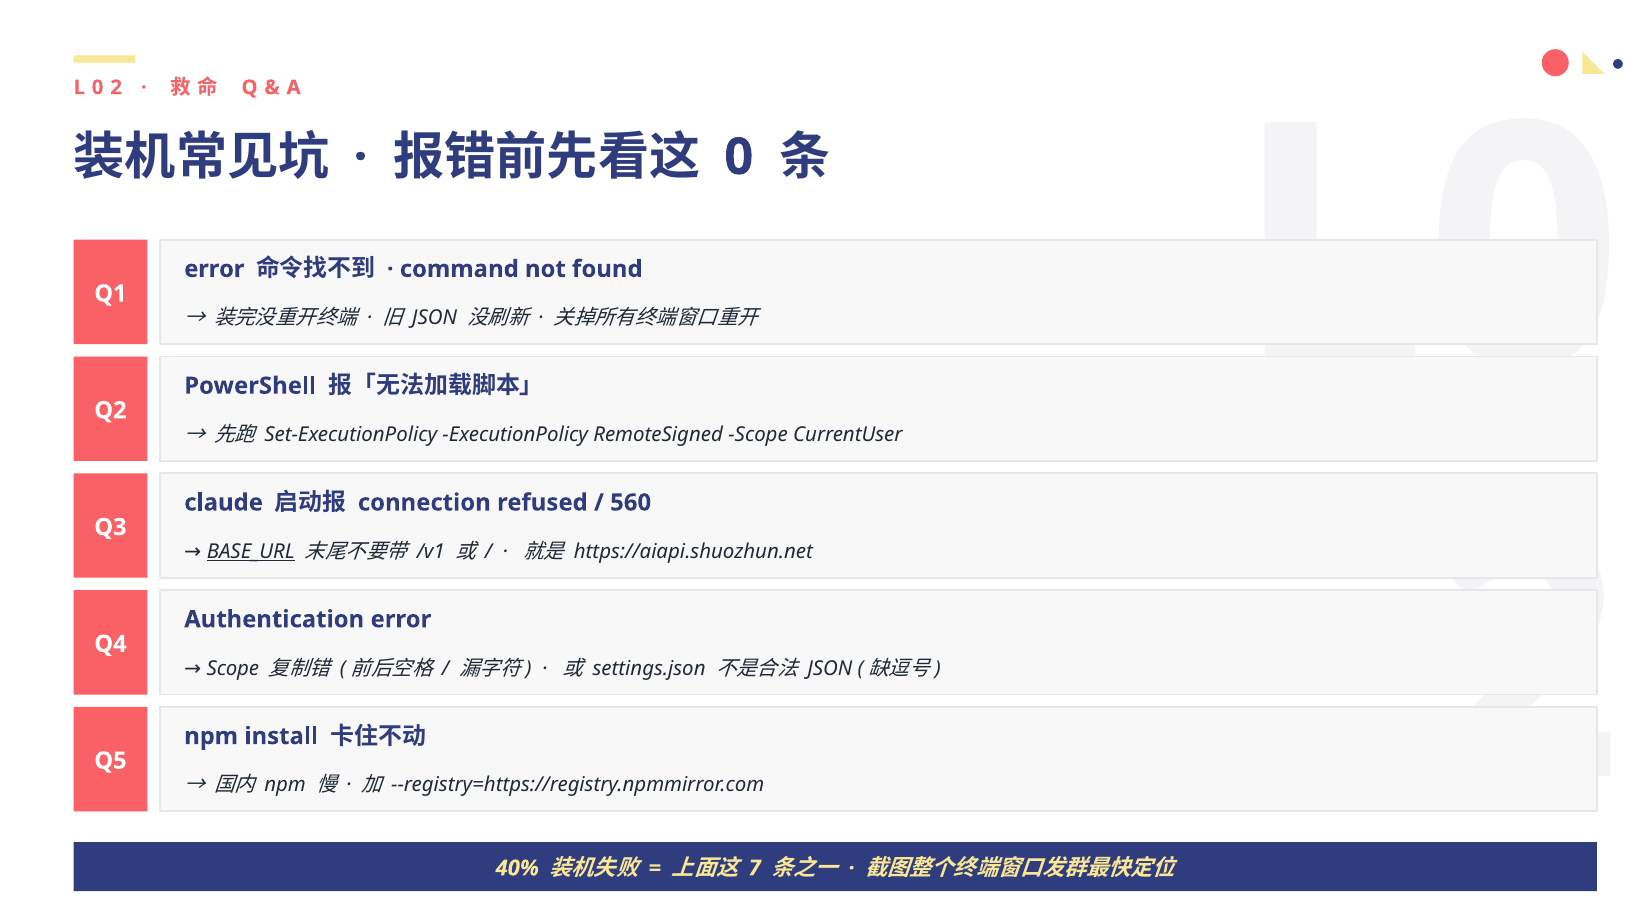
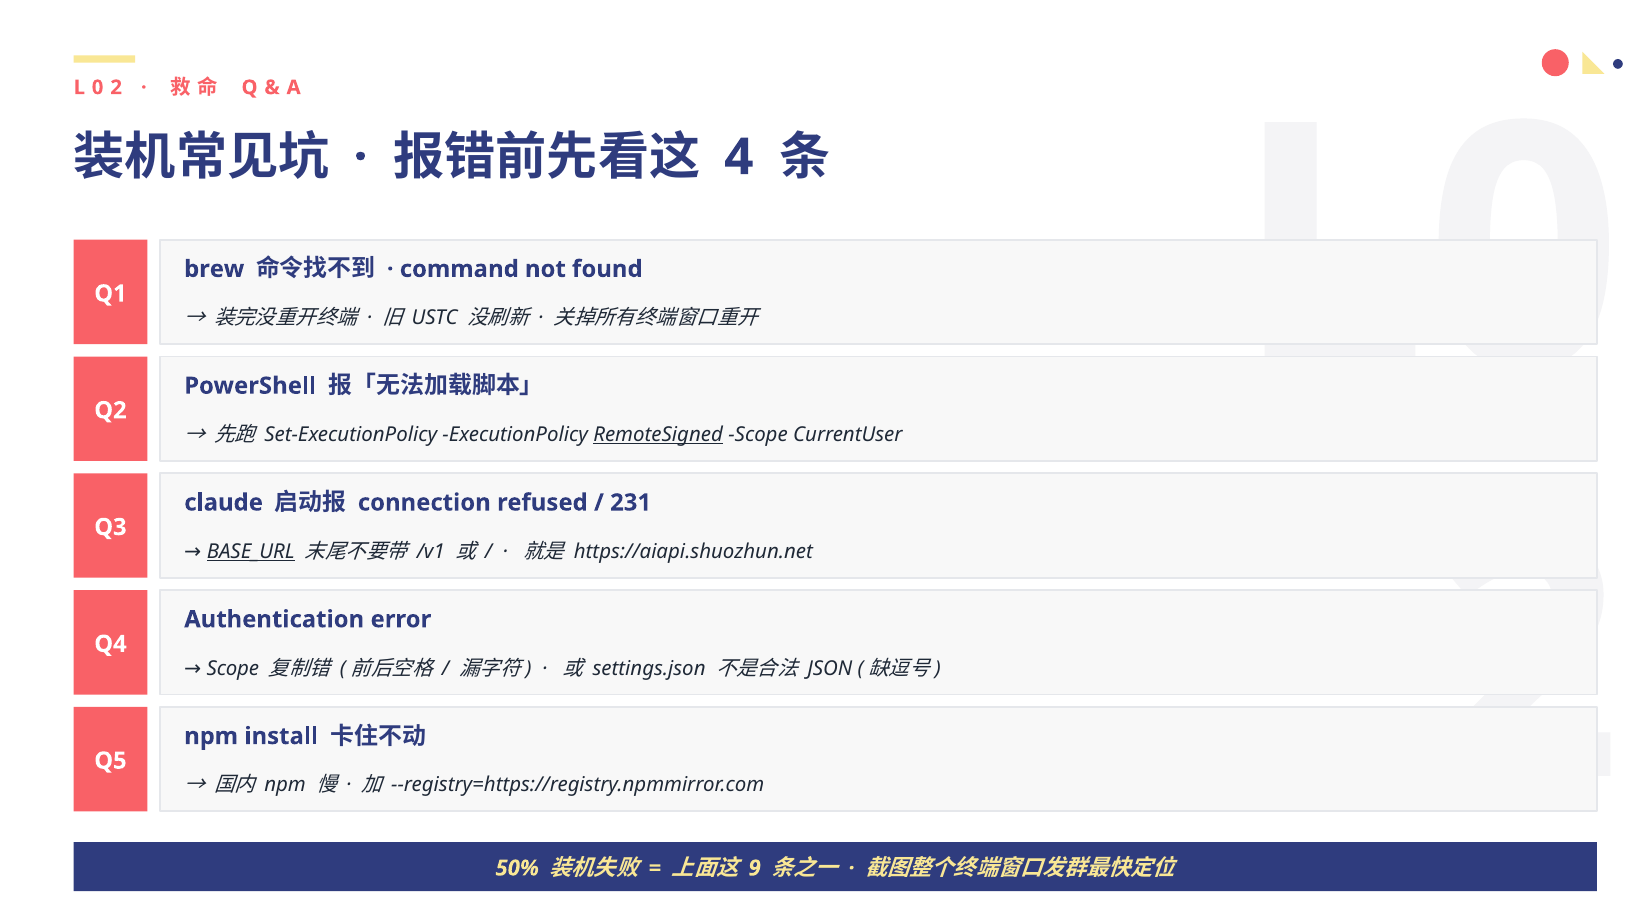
0: 0 -> 4 (739, 157)
error: error -> brew (214, 269)
JSON: JSON -> USTC (435, 318)
RemoteSigned underline: none -> present (658, 434)
560: 560 -> 231 (631, 502)
40%: 40% -> 50% (517, 868)
7: 7 -> 9 (755, 868)
